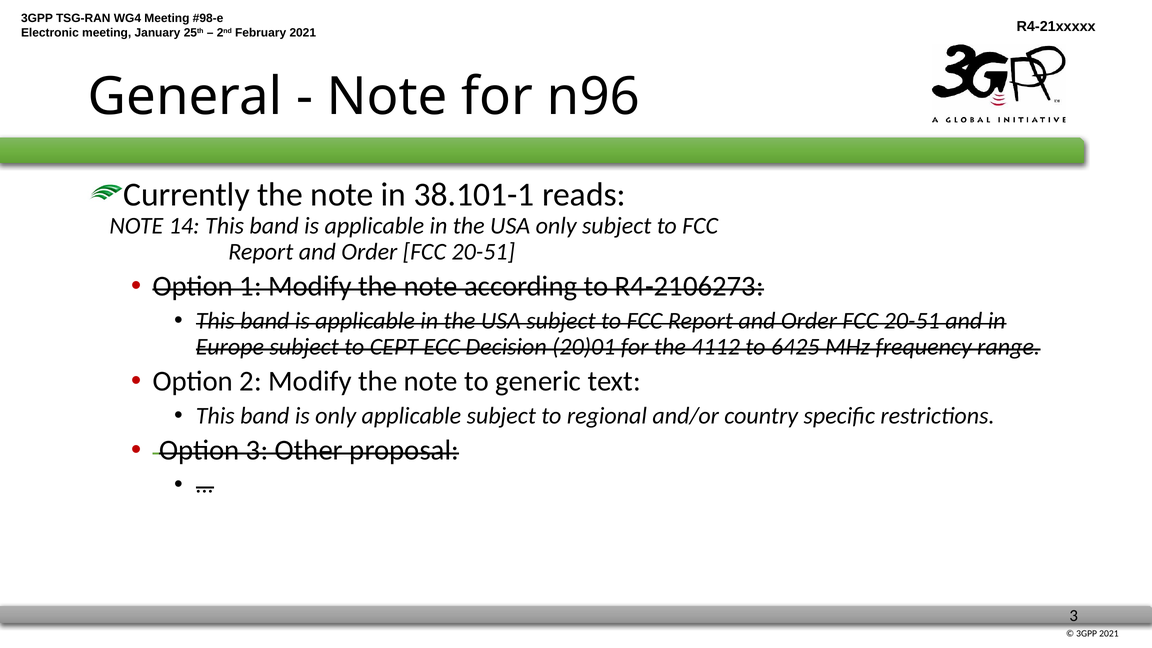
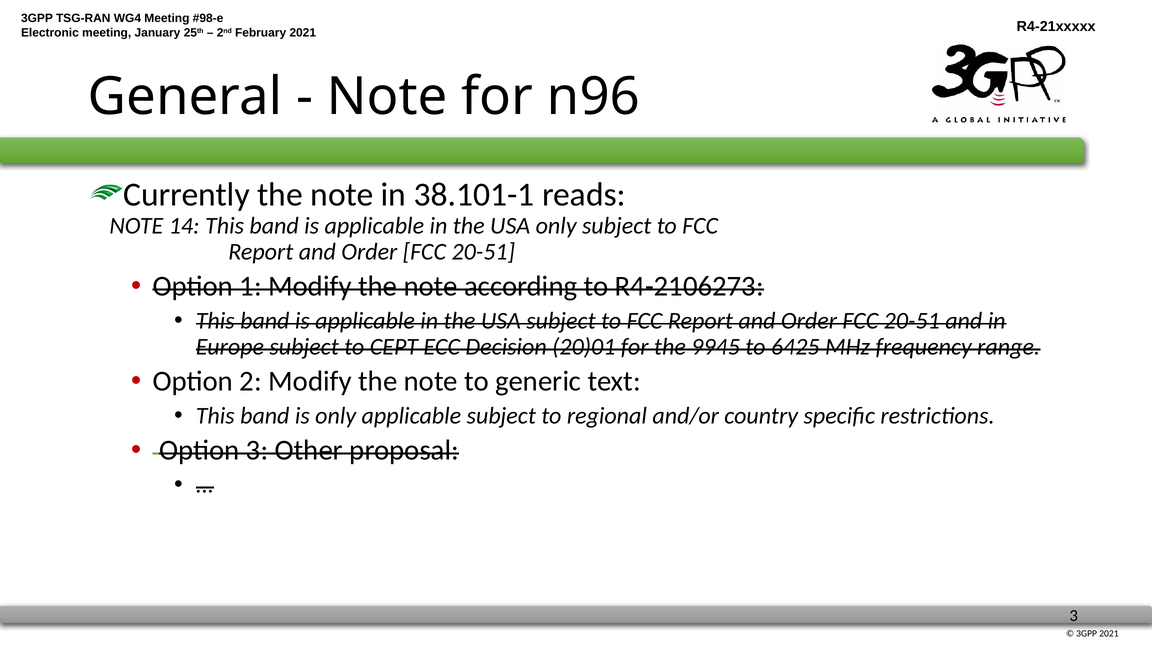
4112: 4112 -> 9945 (716, 347)
